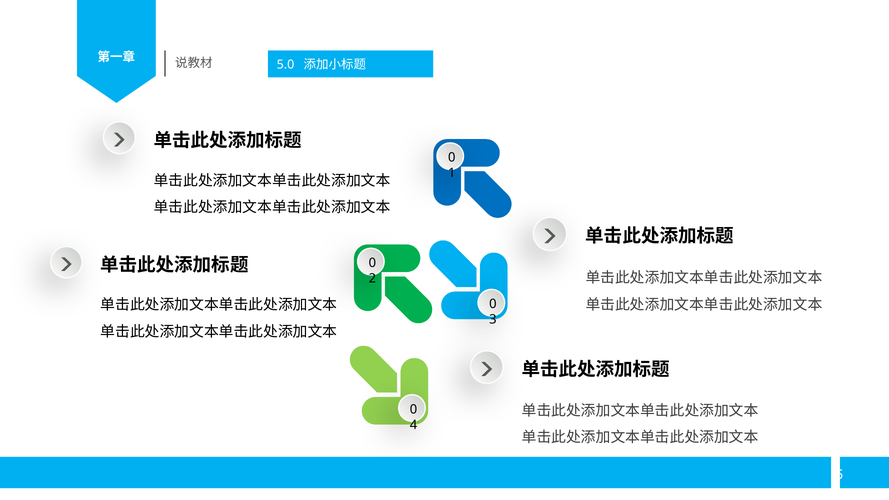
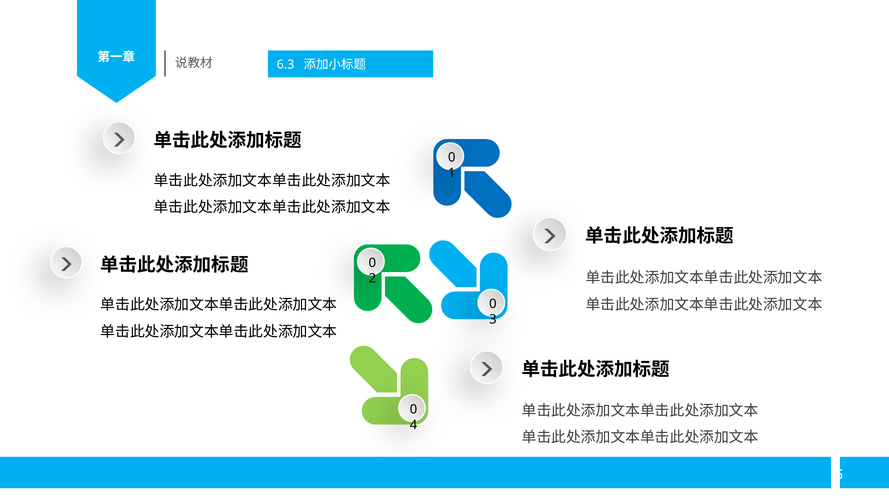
5.0: 5.0 -> 6.3 (285, 65)
